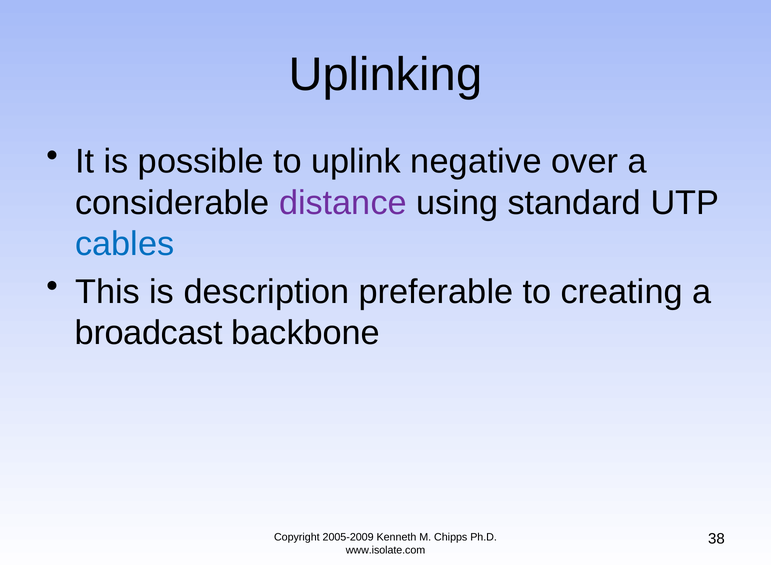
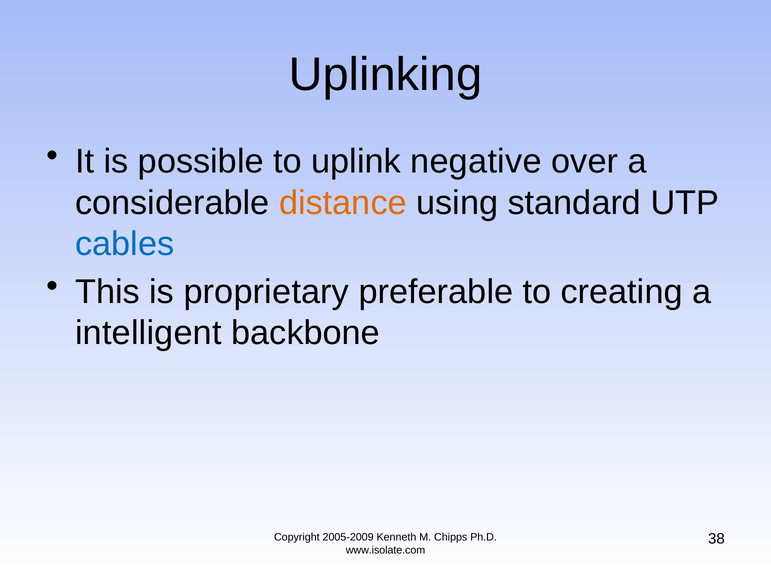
distance colour: purple -> orange (343, 203)
description: description -> proprietary (266, 292)
broadcast: broadcast -> intelligent (148, 333)
